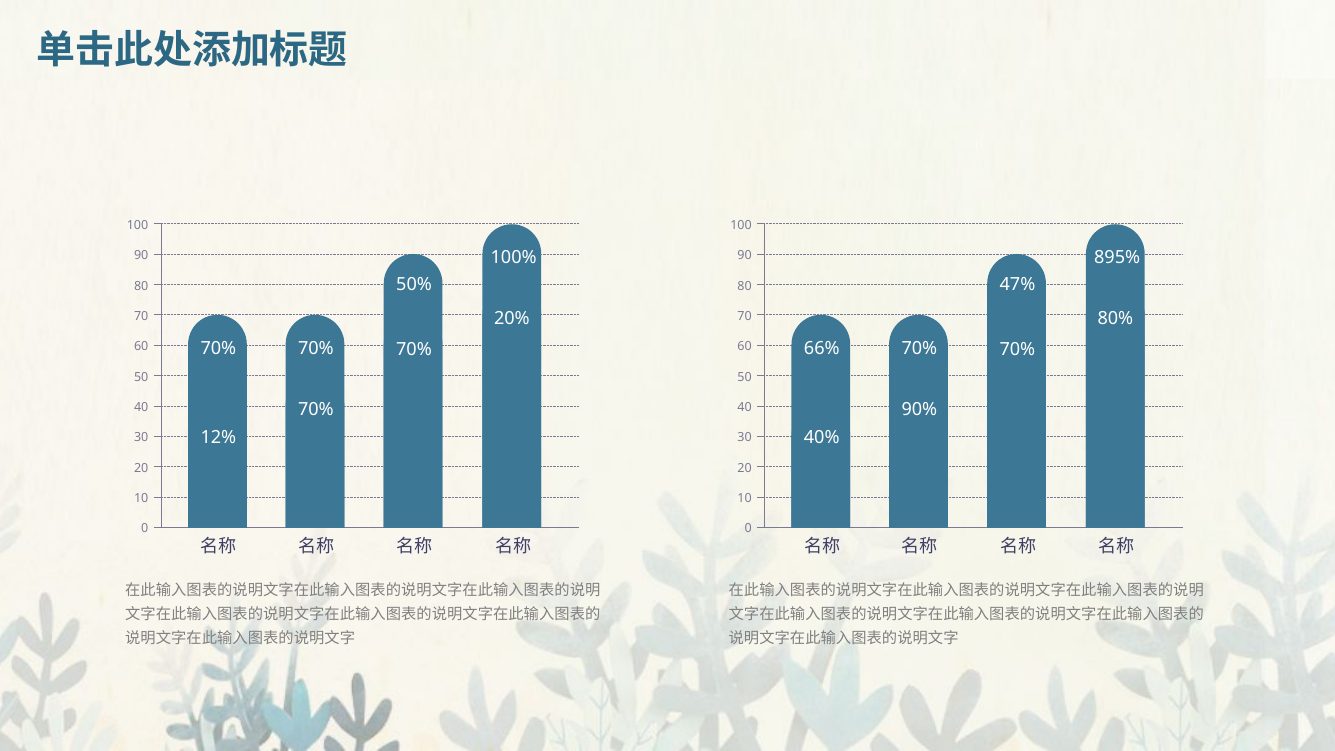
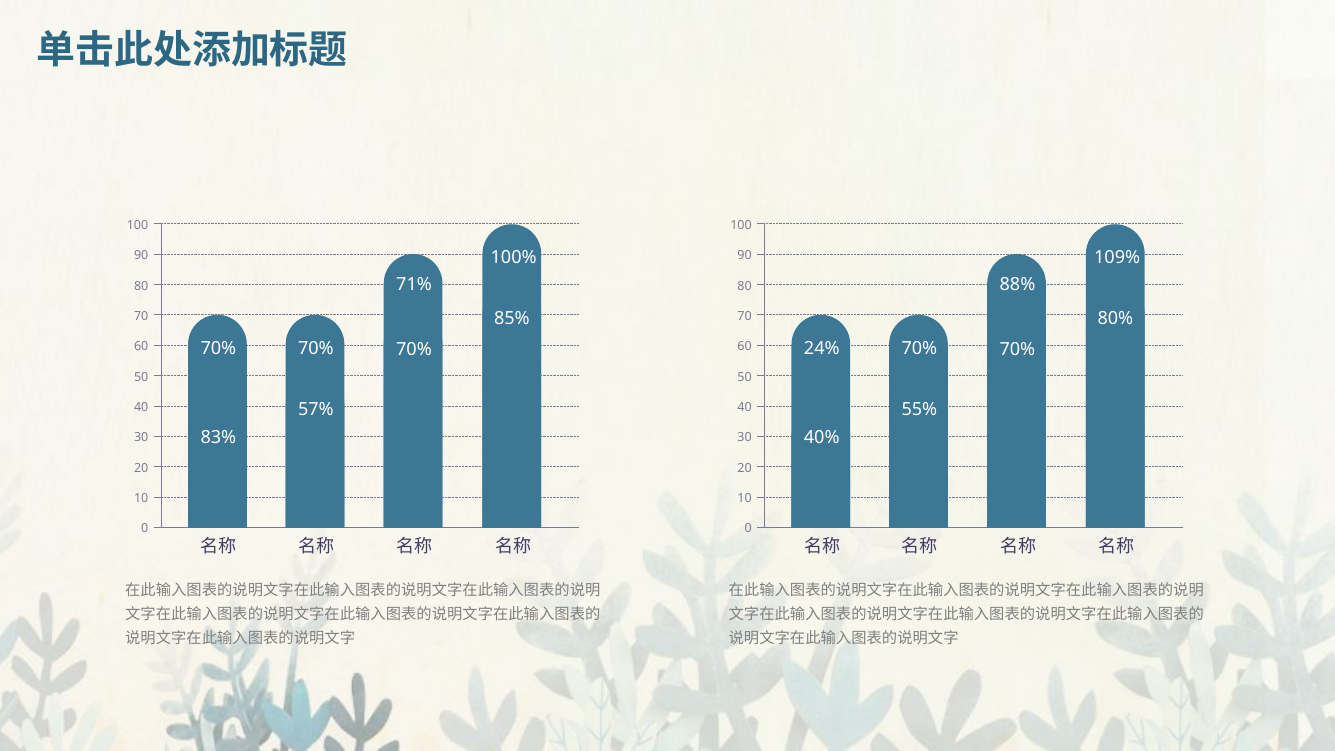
895%: 895% -> 109% (1117, 258)
50%: 50% -> 71% (414, 284)
47%: 47% -> 88% (1018, 284)
20%: 20% -> 85% (512, 318)
66%: 66% -> 24% (822, 349)
70%: 70% -> 57% (316, 410)
90%: 90% -> 55% (919, 410)
12%: 12% -> 83% (218, 438)
